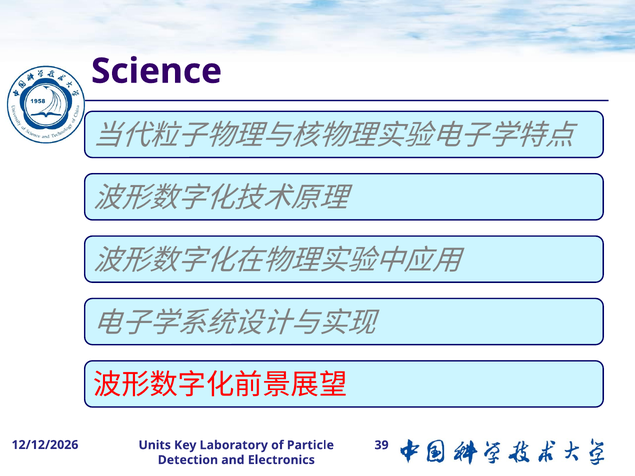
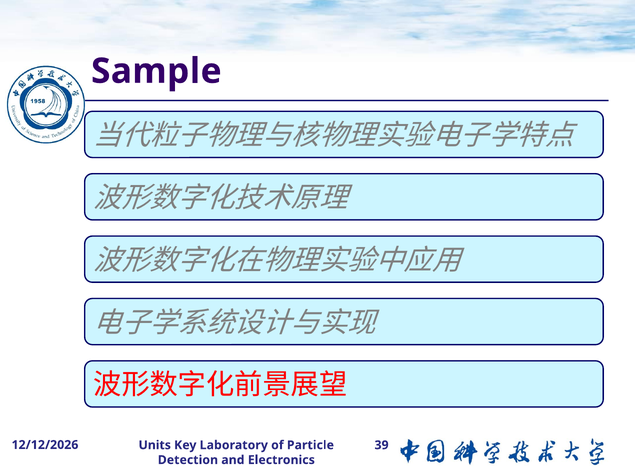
Science: Science -> Sample (156, 71)
